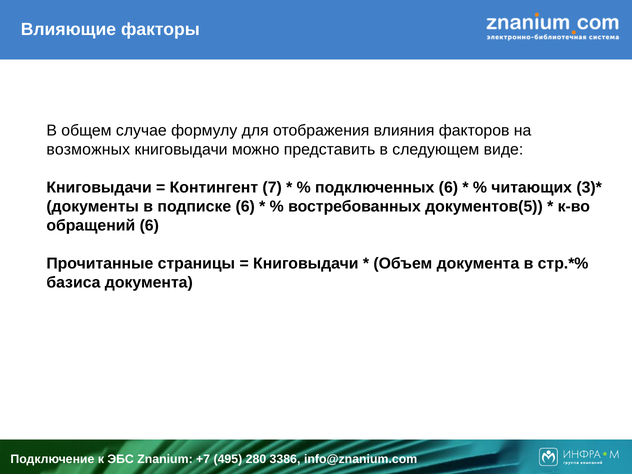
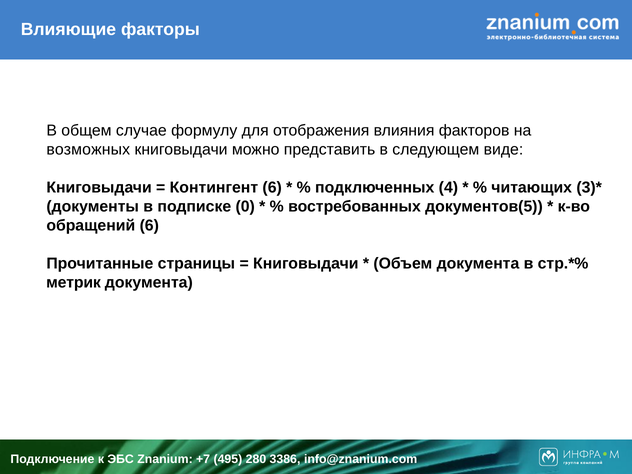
Контингент 7: 7 -> 6 (272, 188)
подключенных 6: 6 -> 4 (448, 188)
подписке 6: 6 -> 0 (245, 207)
базиса: базиса -> метрик (74, 282)
